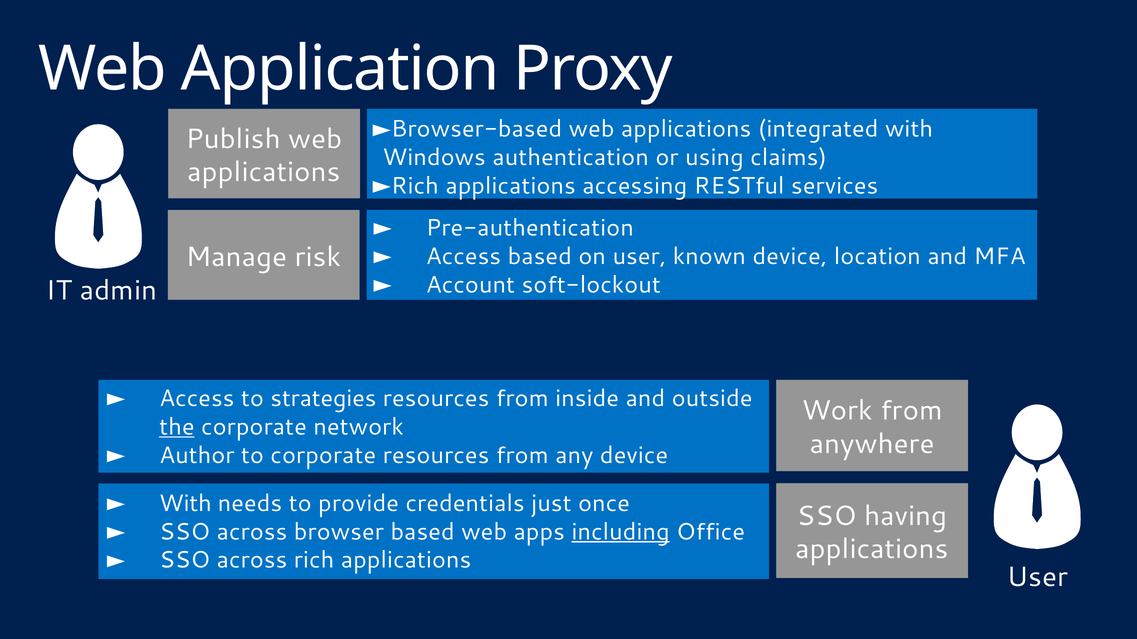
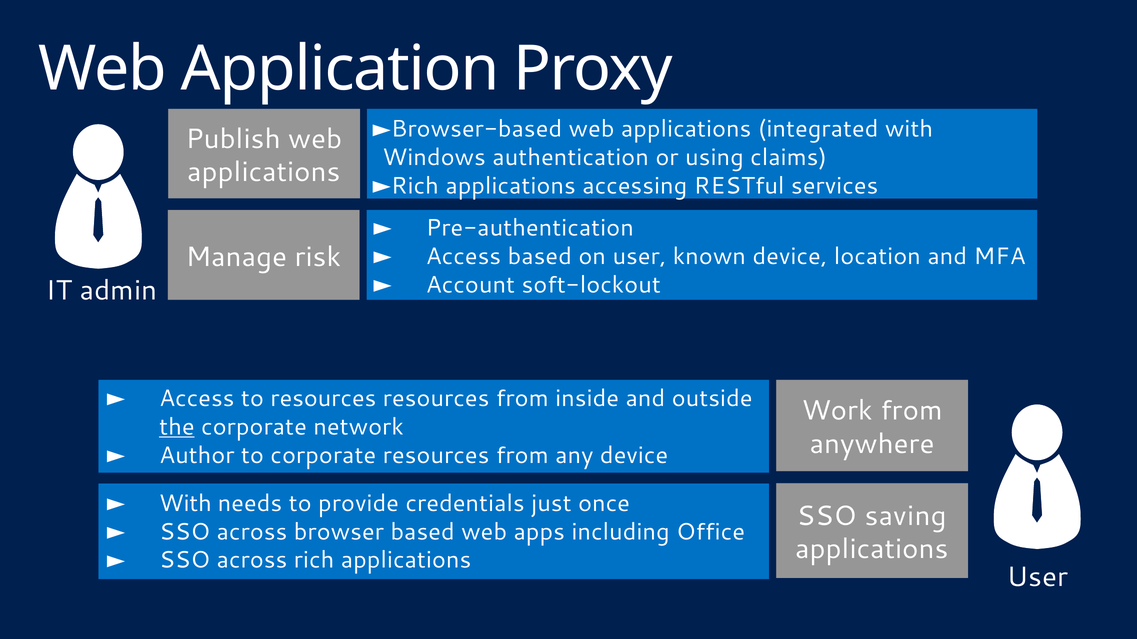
to strategies: strategies -> resources (323, 399)
having: having -> saving (906, 516)
including underline: present -> none (621, 532)
